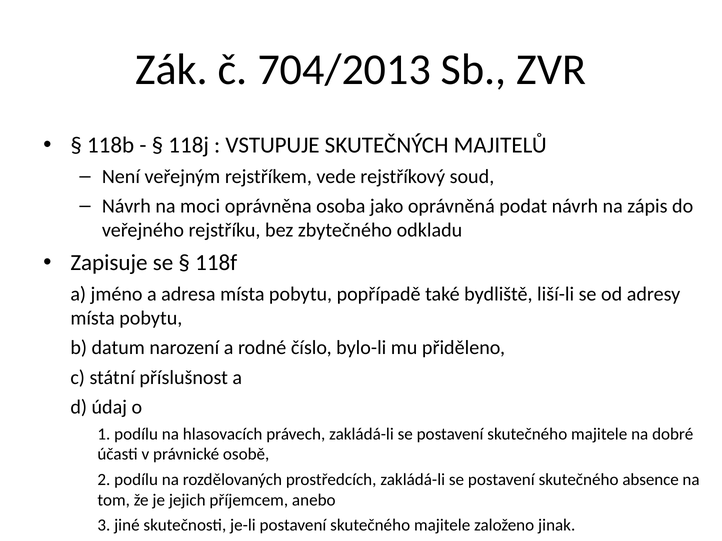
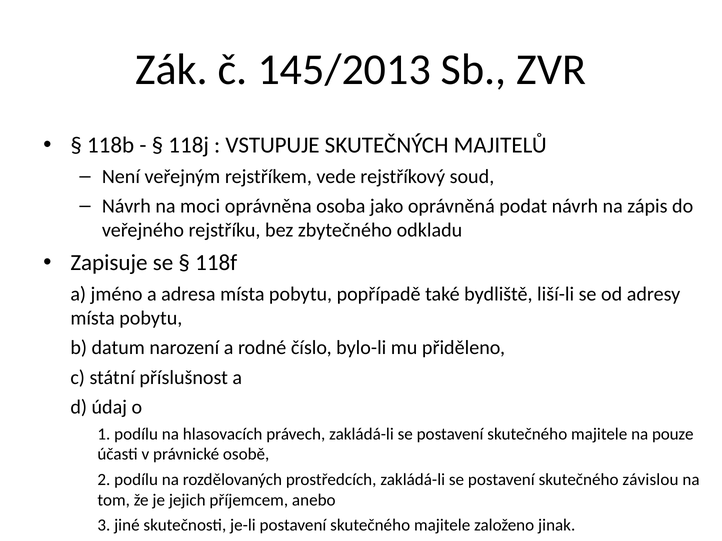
704/2013: 704/2013 -> 145/2013 (344, 70)
dobré: dobré -> pouze (673, 434)
absence: absence -> závislou (650, 480)
